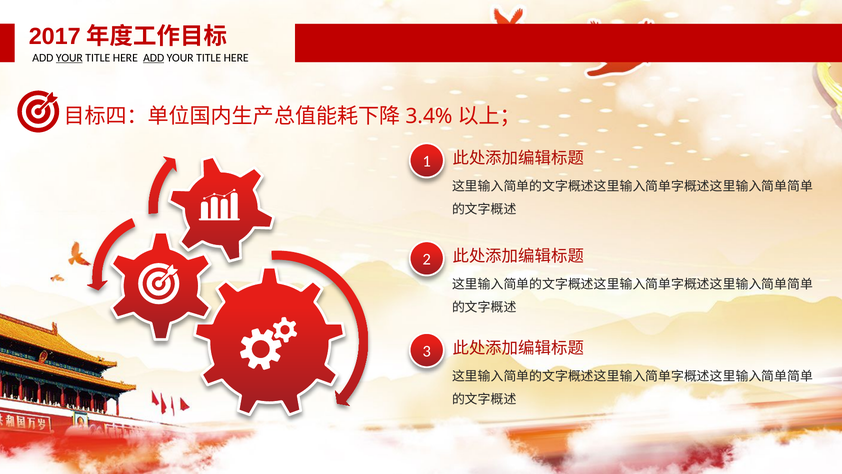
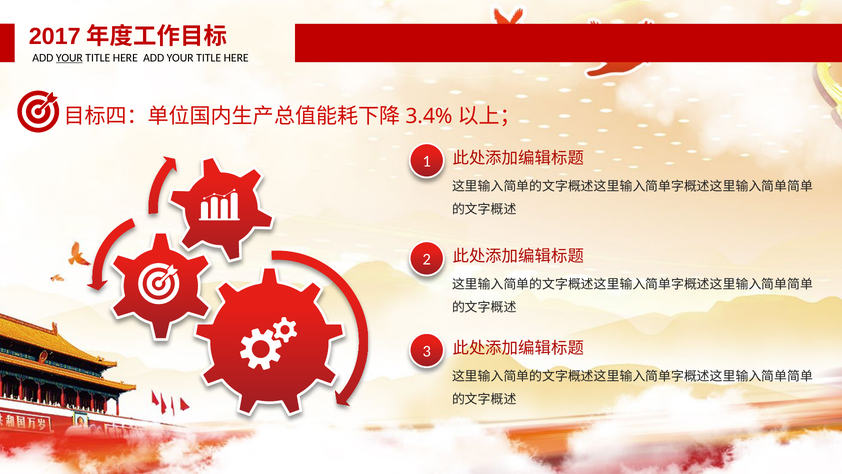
ADD underline: present -> none (154, 58)
